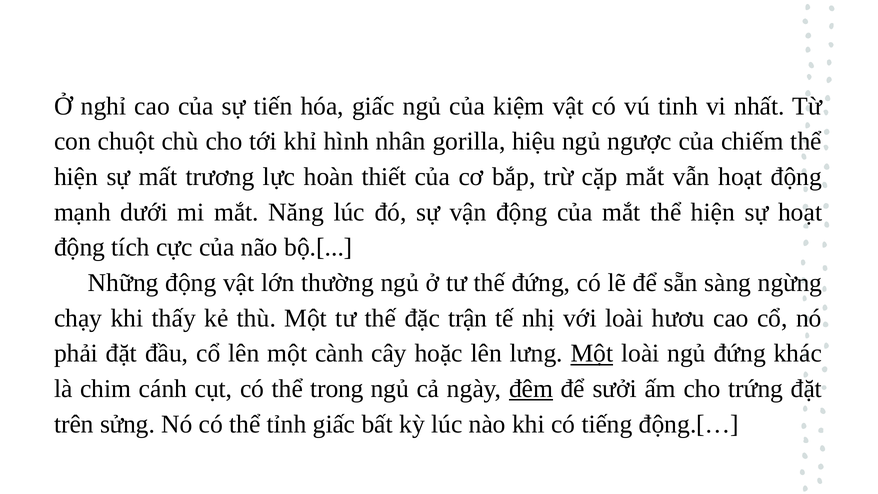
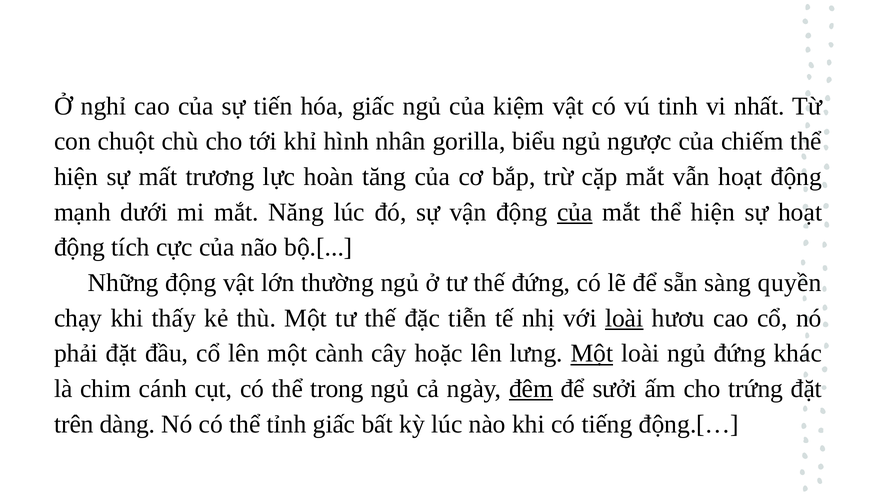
hiệu: hiệu -> biểu (534, 141)
thiết: thiết -> tăng (384, 177)
của underline: none -> present (575, 212)
ngừng: ngừng -> quyền (790, 283)
trận: trận -> tiễn (468, 318)
loài underline: none -> present (624, 318)
sửng: sửng -> dàng (128, 424)
